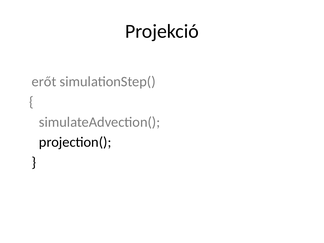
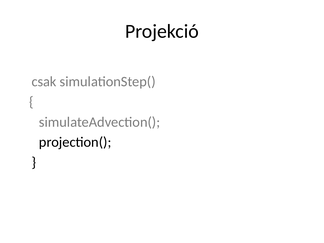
erőt: erőt -> csak (44, 82)
